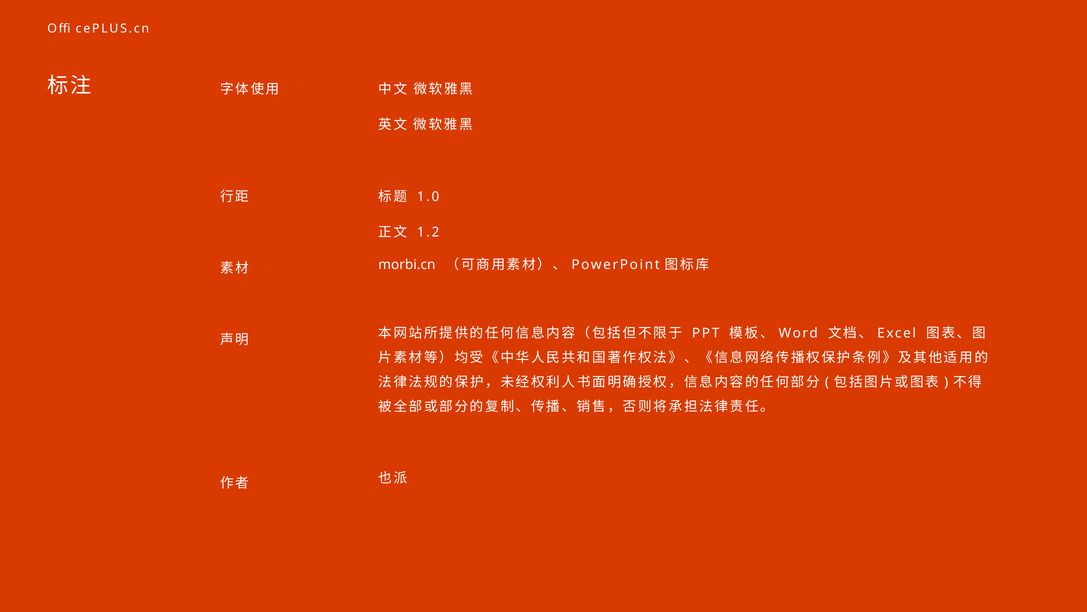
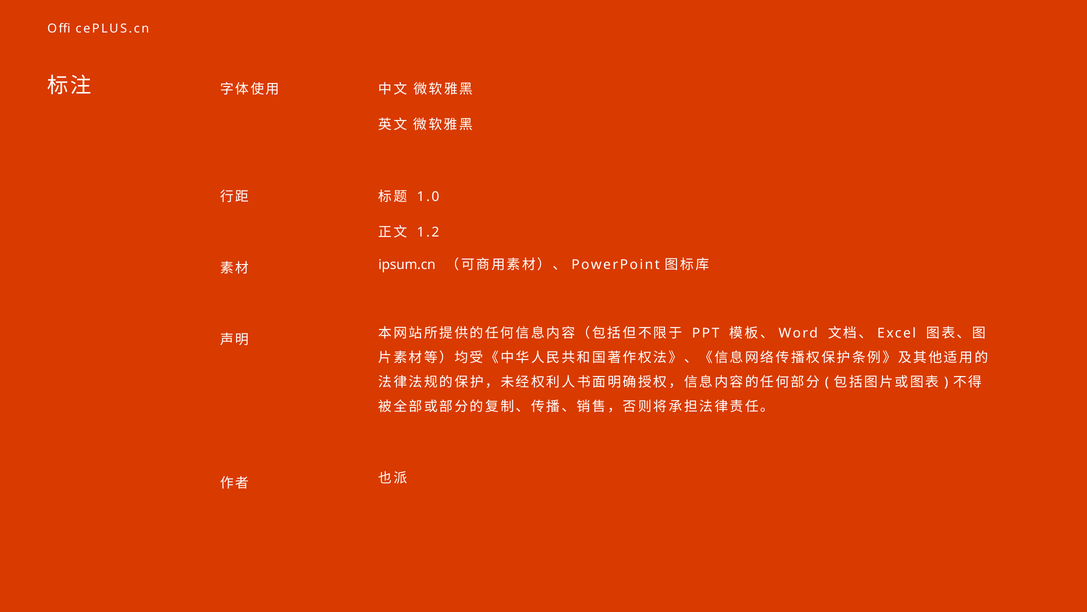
morbi.cn: morbi.cn -> ipsum.cn (407, 265)
